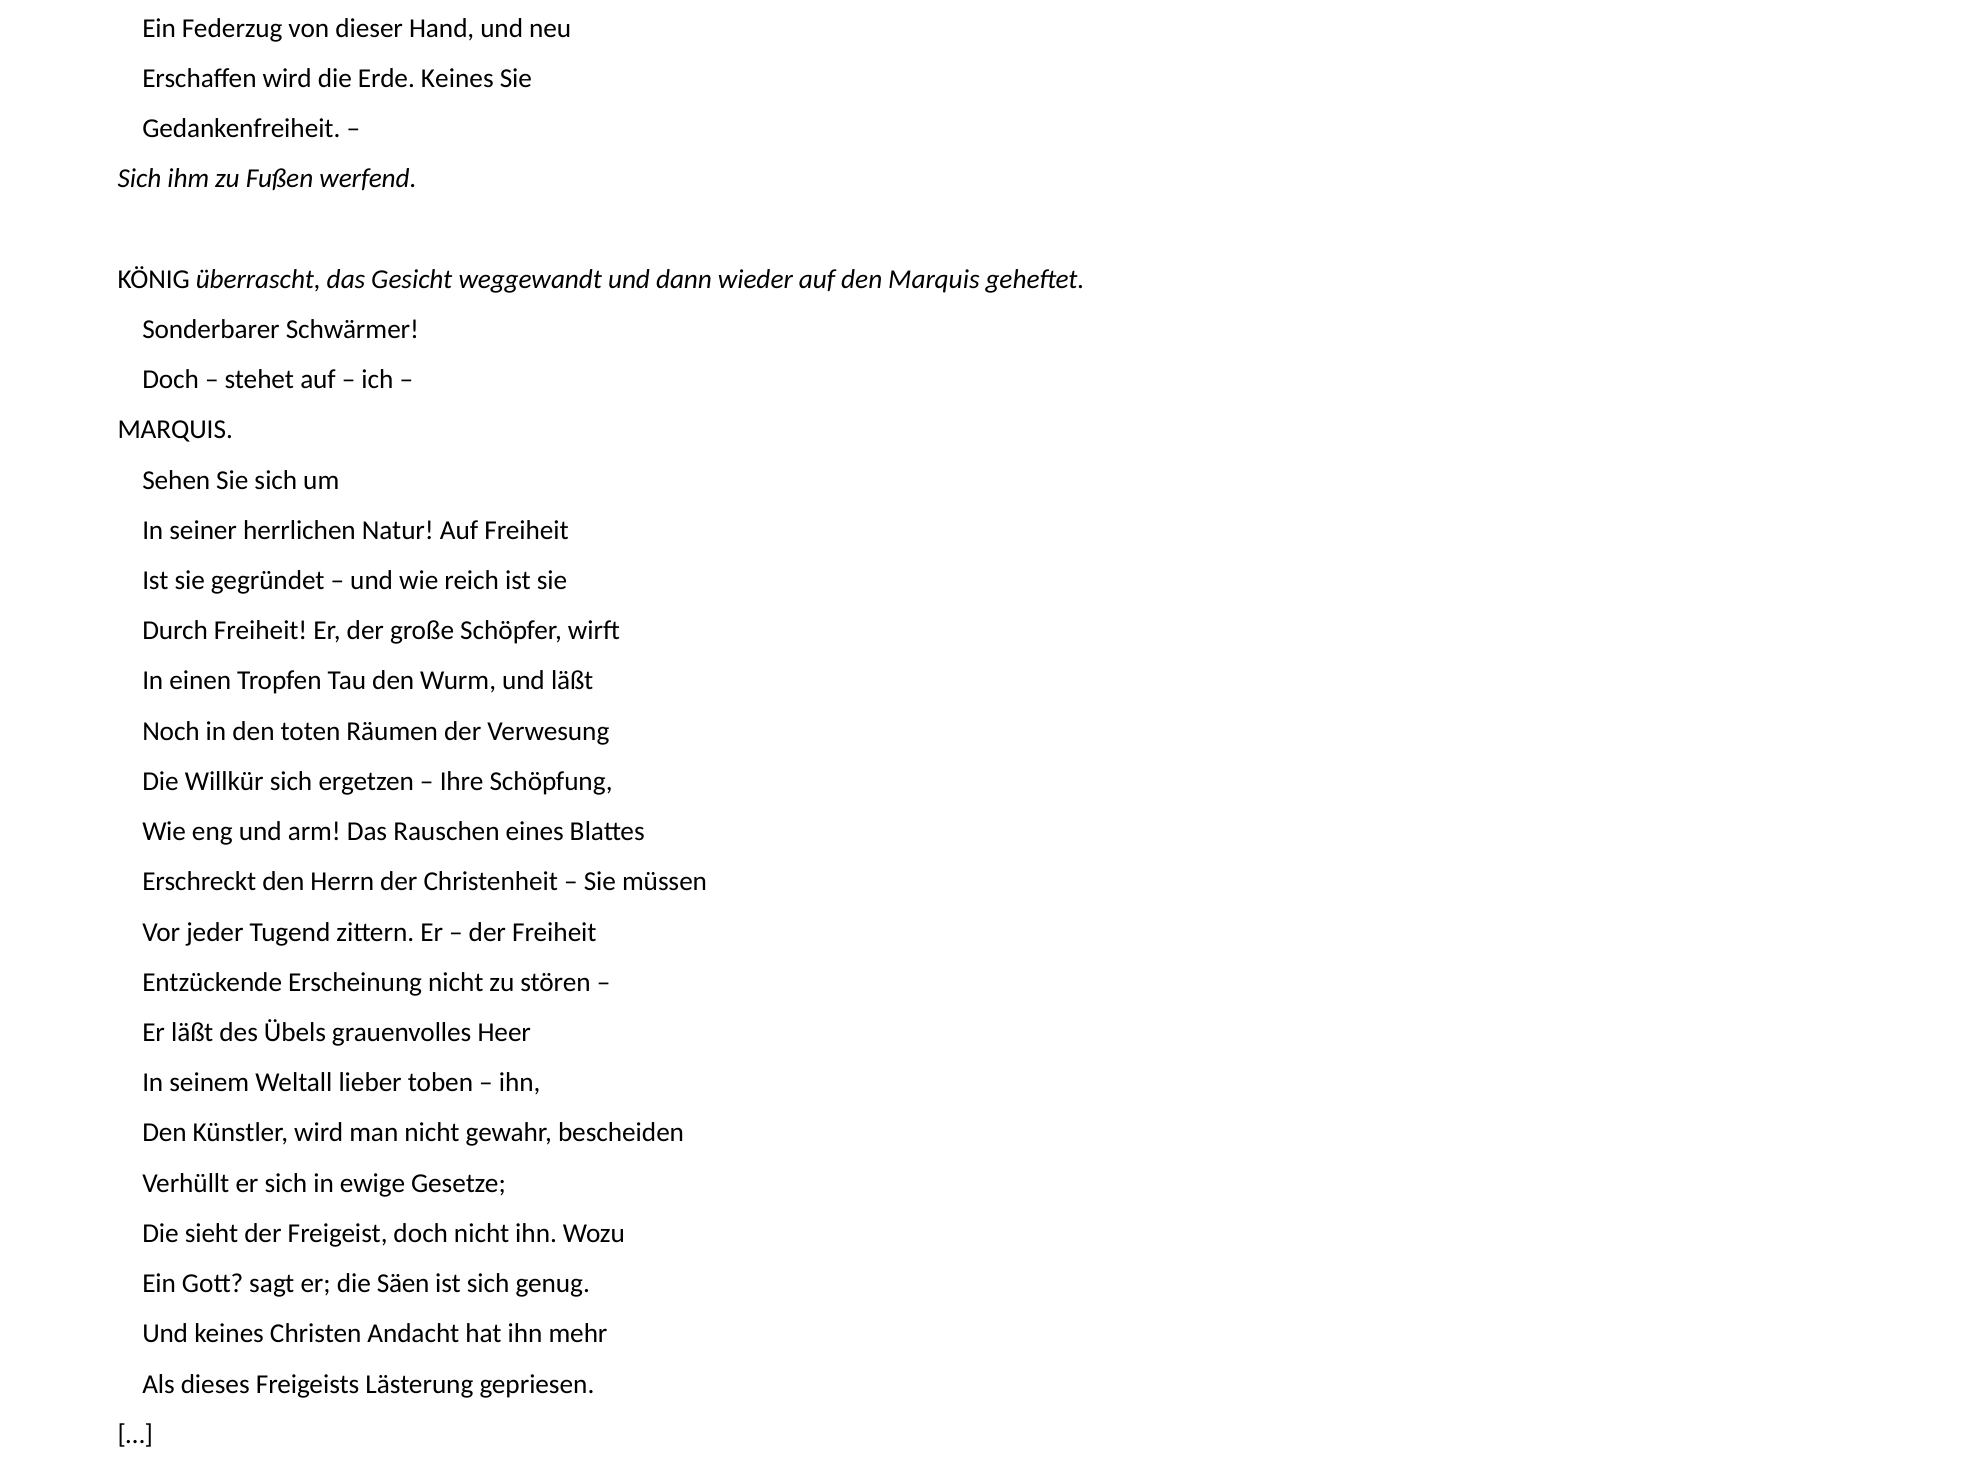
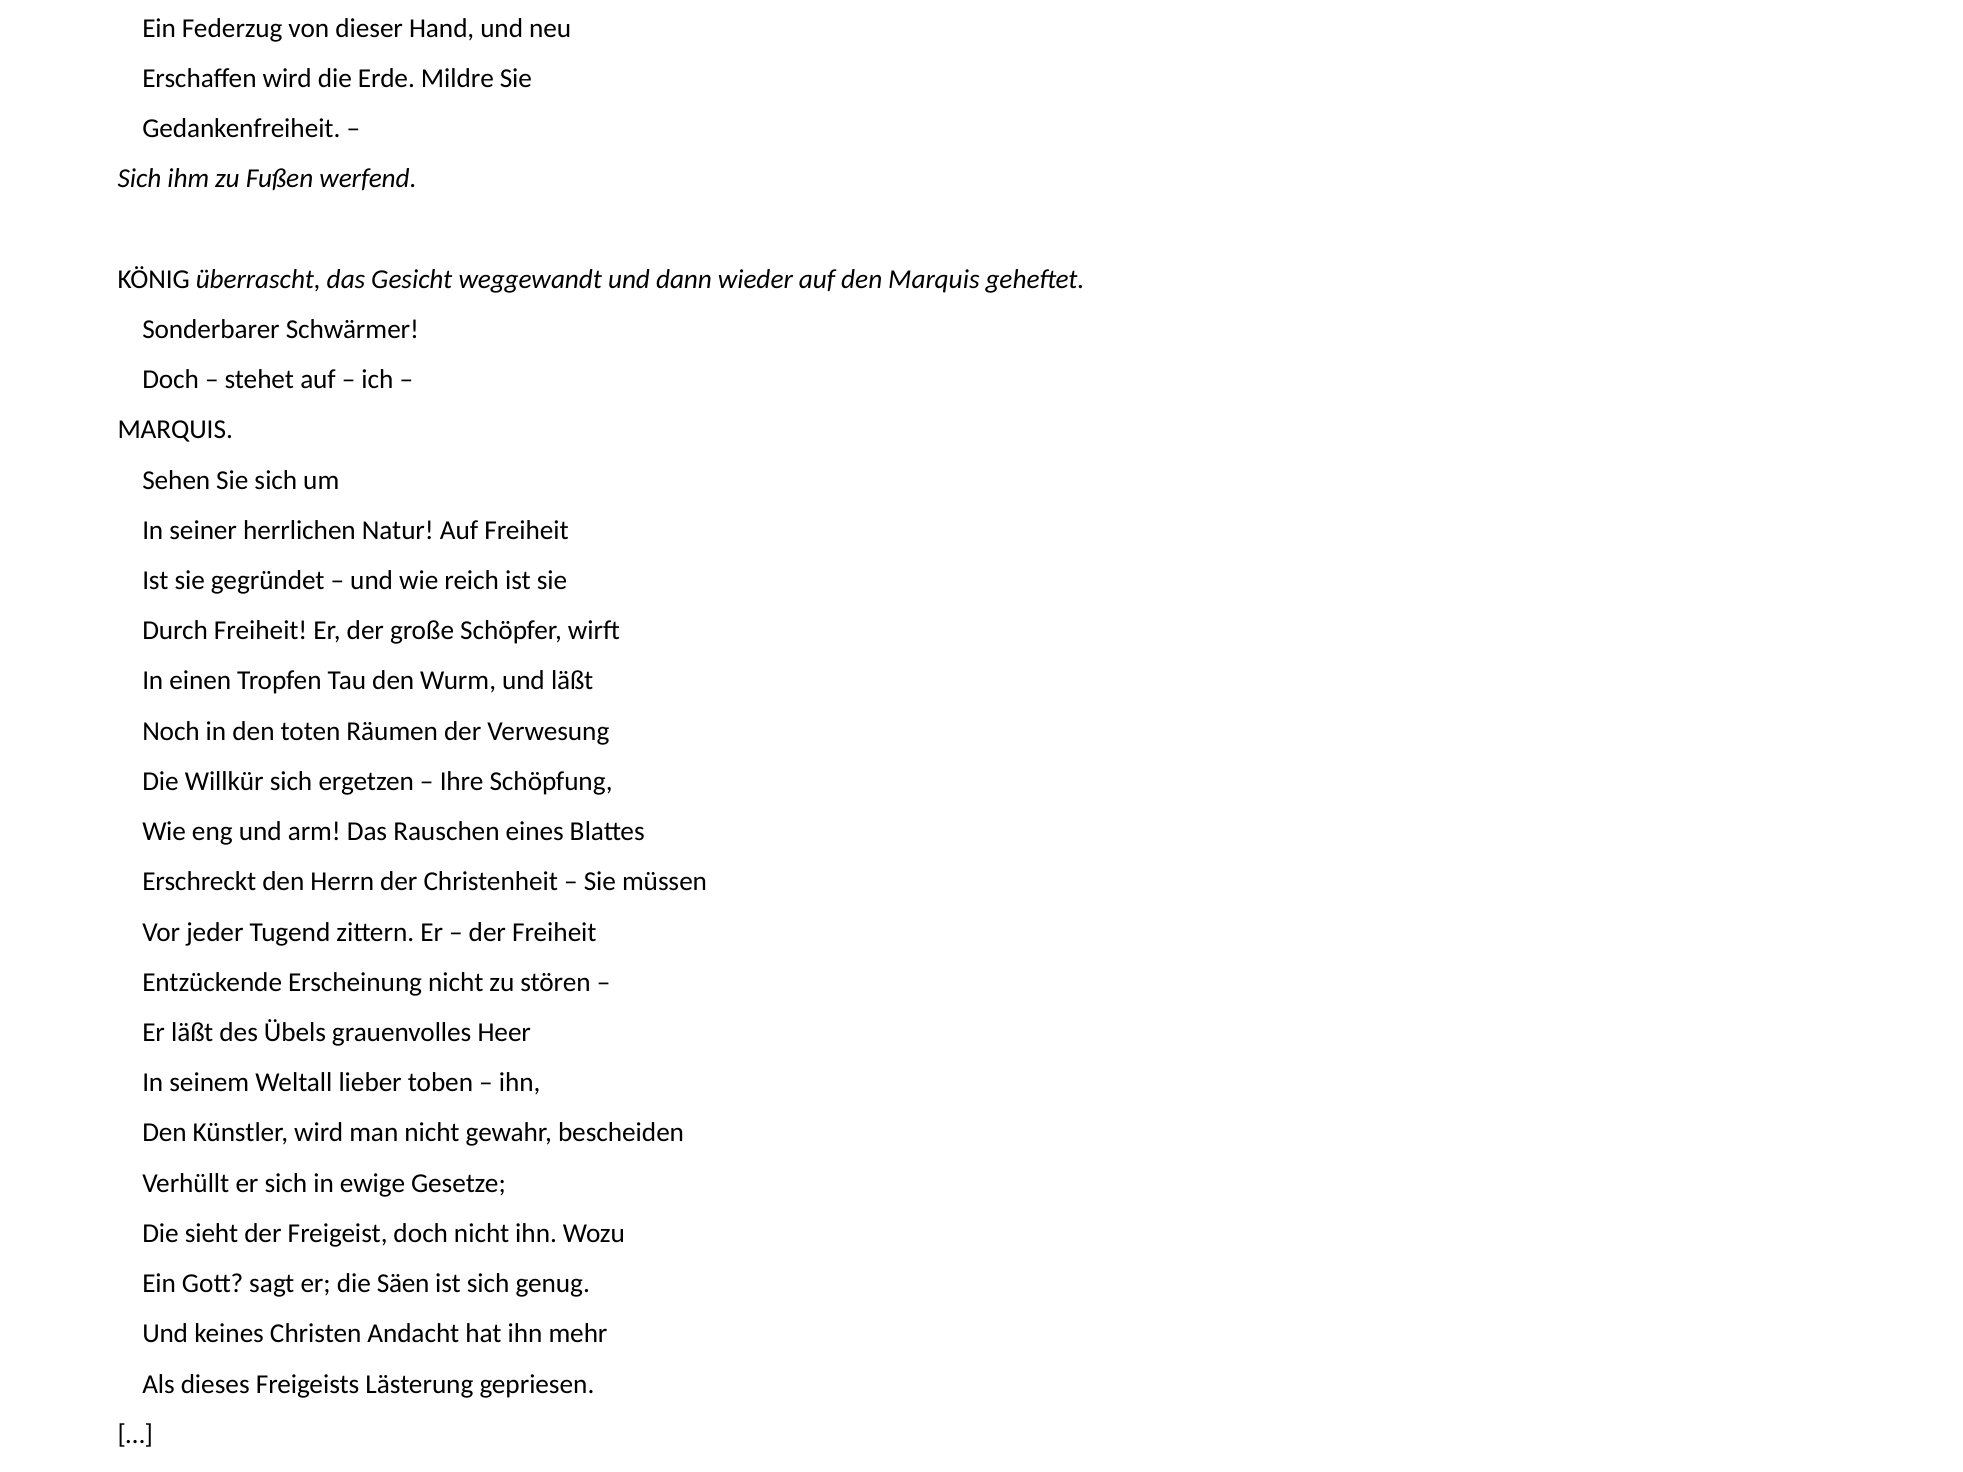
Erde Keines: Keines -> Mildre (457, 78)
